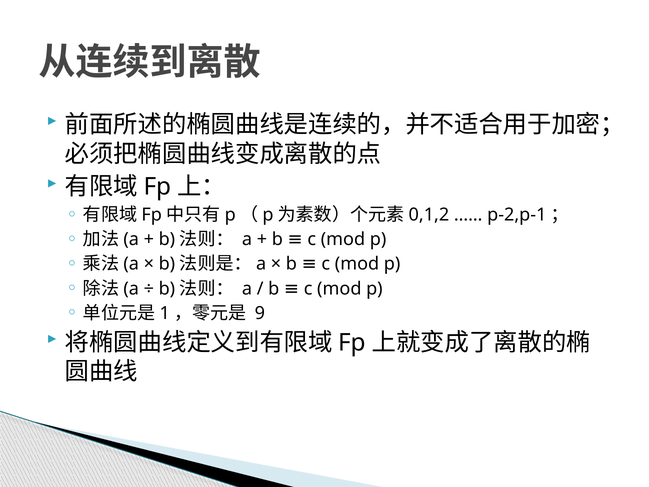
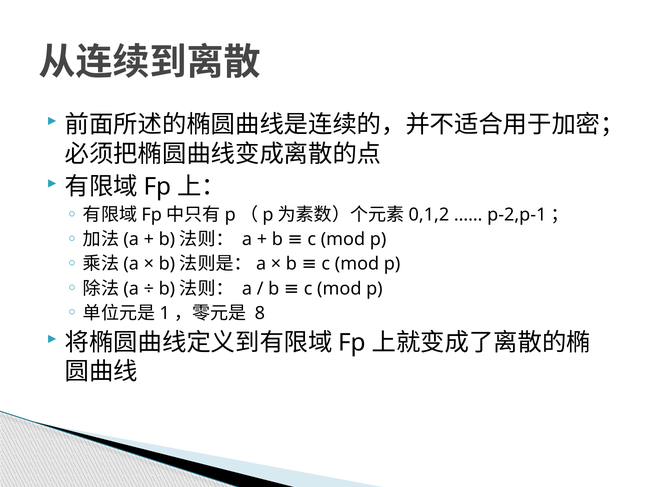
9: 9 -> 8 (260, 313)
